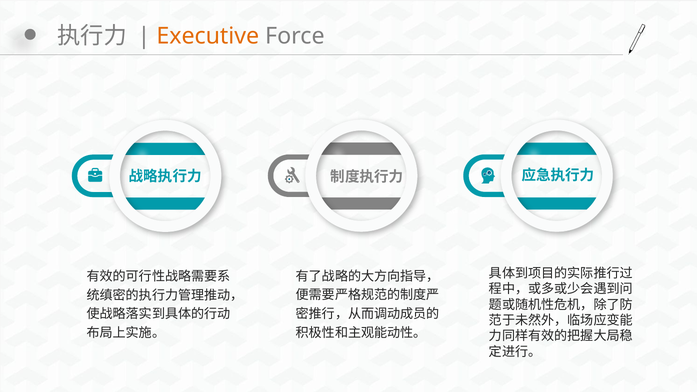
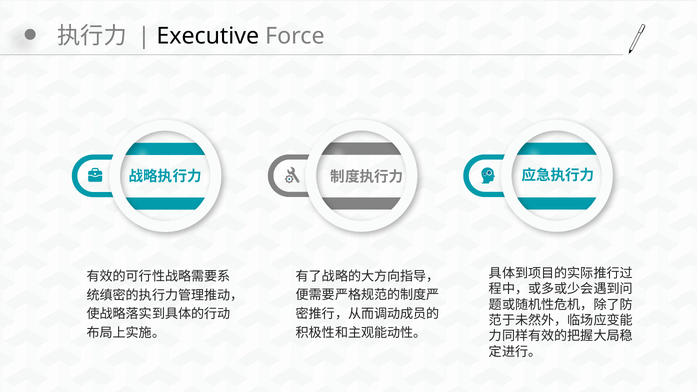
Executive colour: orange -> black (208, 36)
